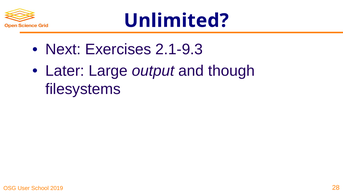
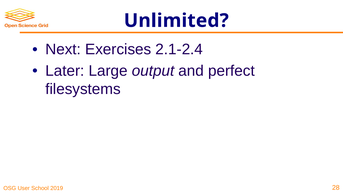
2.1-9.3: 2.1-9.3 -> 2.1-2.4 (179, 49)
though: though -> perfect (231, 71)
